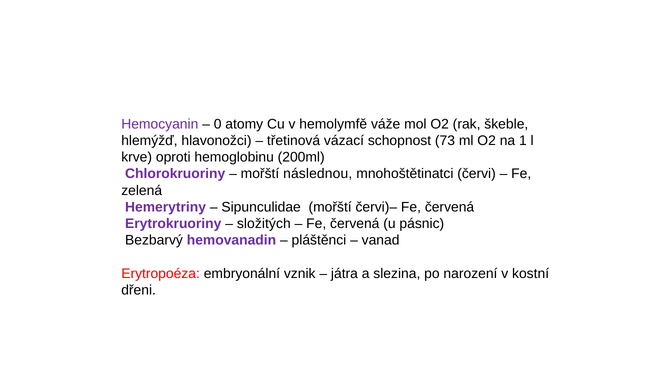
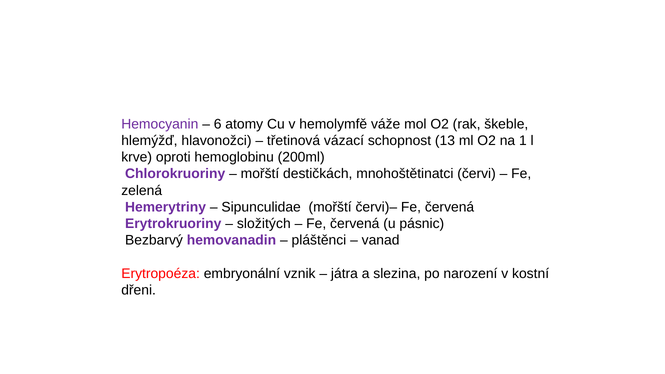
0: 0 -> 6 (218, 124)
73: 73 -> 13 (445, 141)
následnou: následnou -> destičkách (318, 174)
